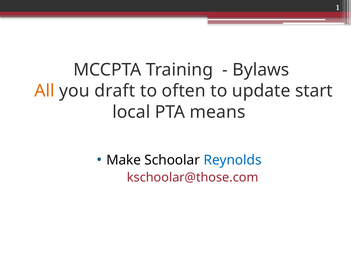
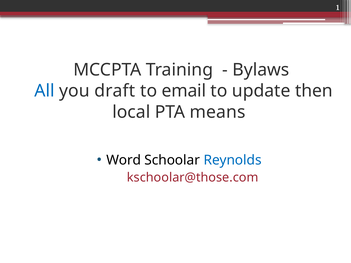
All colour: orange -> blue (45, 91)
often: often -> email (184, 91)
start: start -> then (314, 91)
Make: Make -> Word (124, 160)
